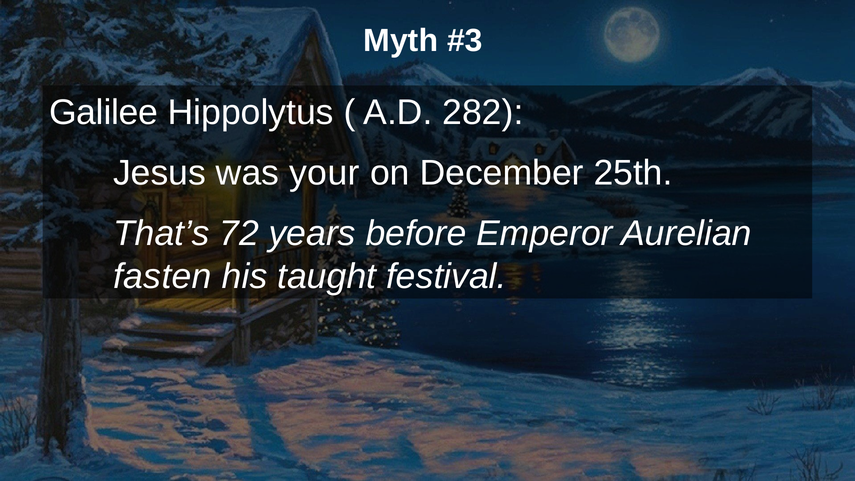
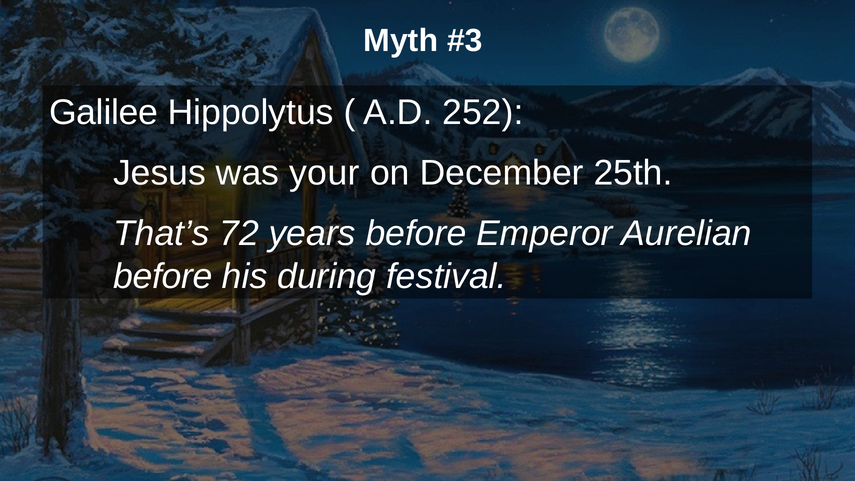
282: 282 -> 252 (483, 113)
fasten: fasten -> before (163, 276)
taught: taught -> during (327, 276)
